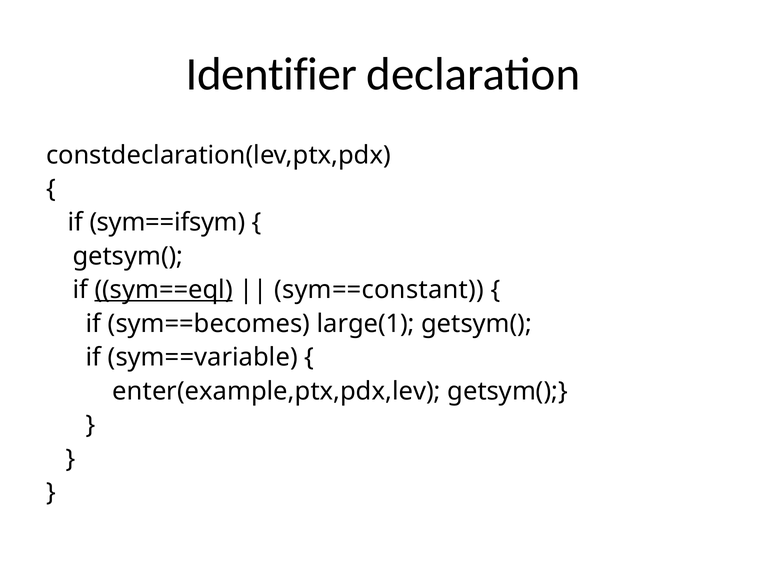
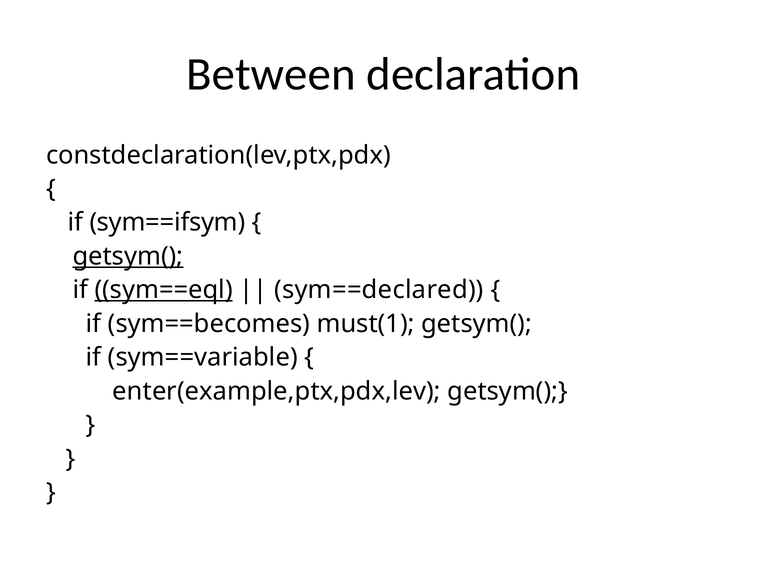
Identifier: Identifier -> Between (271, 74)
getsym( underline: none -> present (128, 256)
sym==constant: sym==constant -> sym==declared (379, 290)
large(1: large(1 -> must(1 (366, 324)
